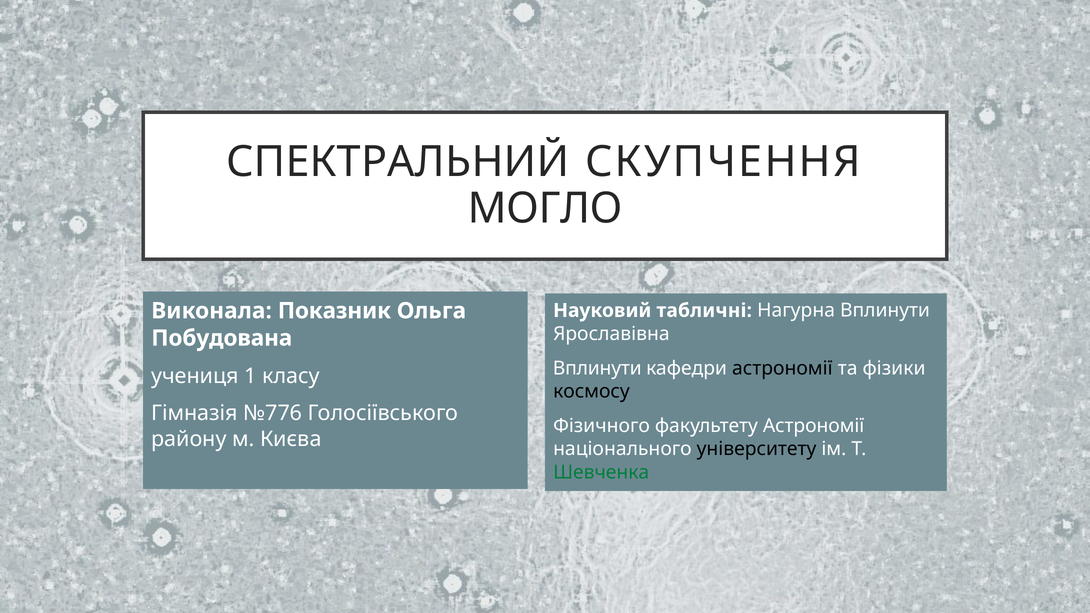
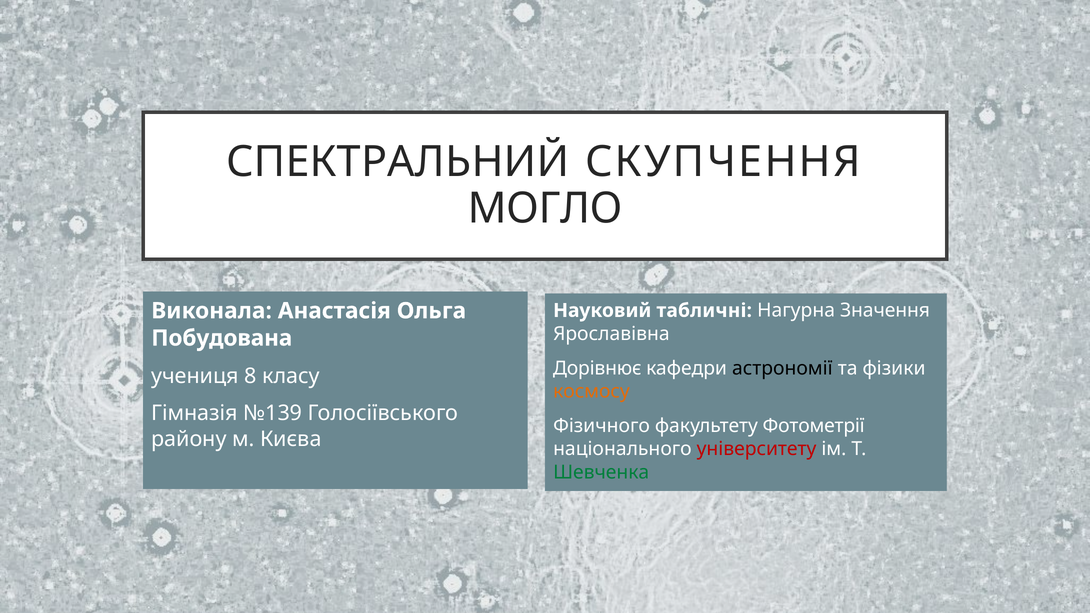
Показник: Показник -> Анастасія (334, 311)
Нагурна Вплинути: Вплинути -> Значення (885, 311)
Вплинути: Вплинути -> Дорівнює (597, 368)
1: 1 -> 8 (251, 376)
космосу colour: black -> orange (591, 391)
№776: №776 -> №139 (273, 413)
факультету Астрономії: Астрономії -> Фотометрії (814, 426)
університету colour: black -> red (757, 449)
